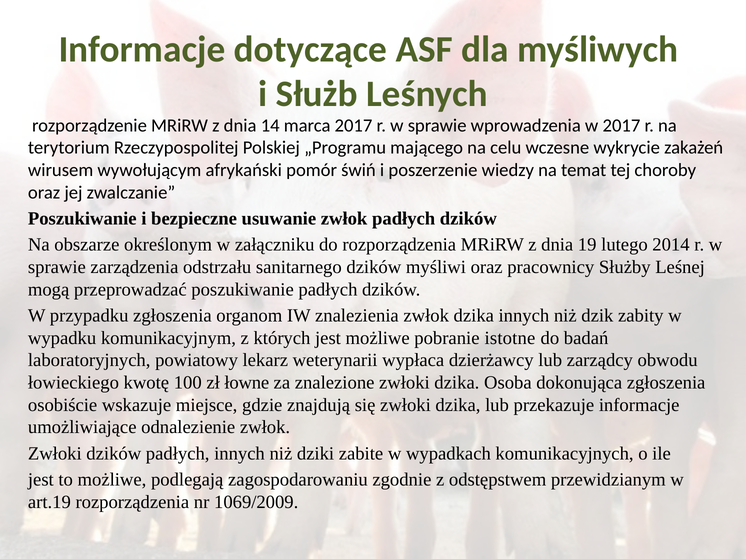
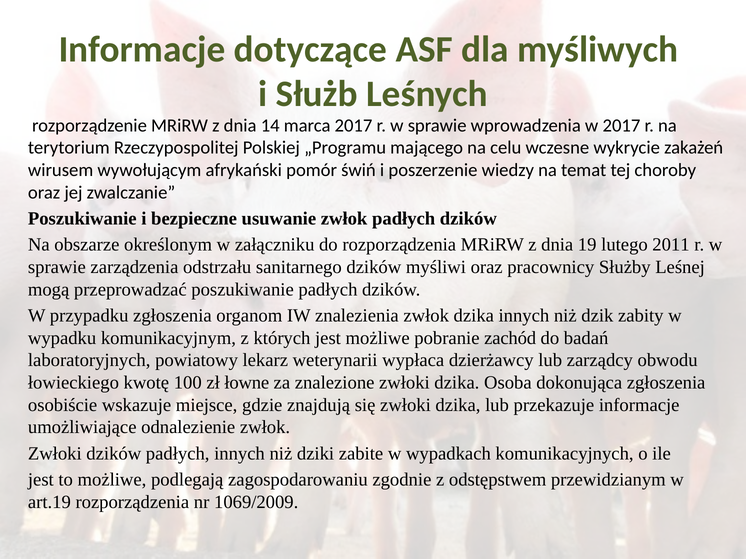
2014: 2014 -> 2011 (671, 245)
istotne: istotne -> zachód (510, 338)
